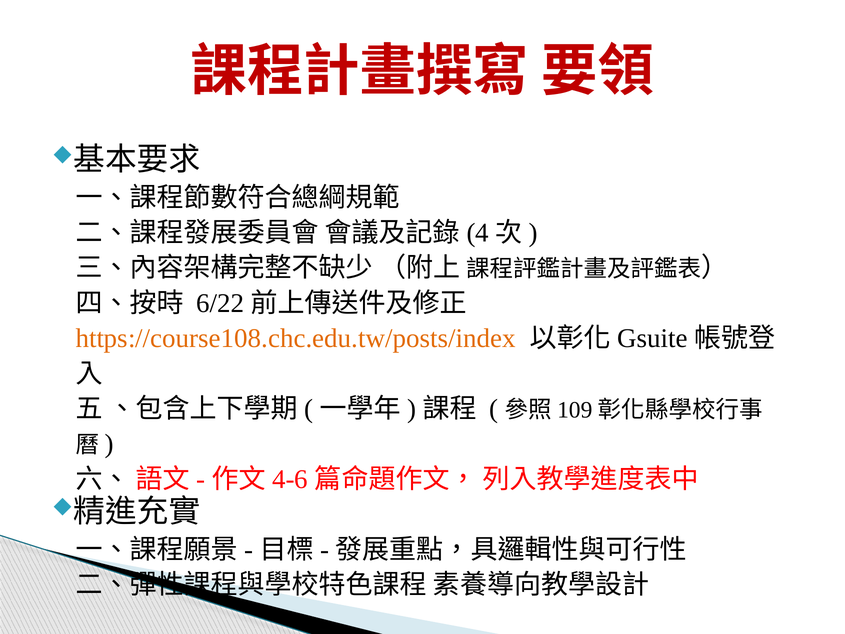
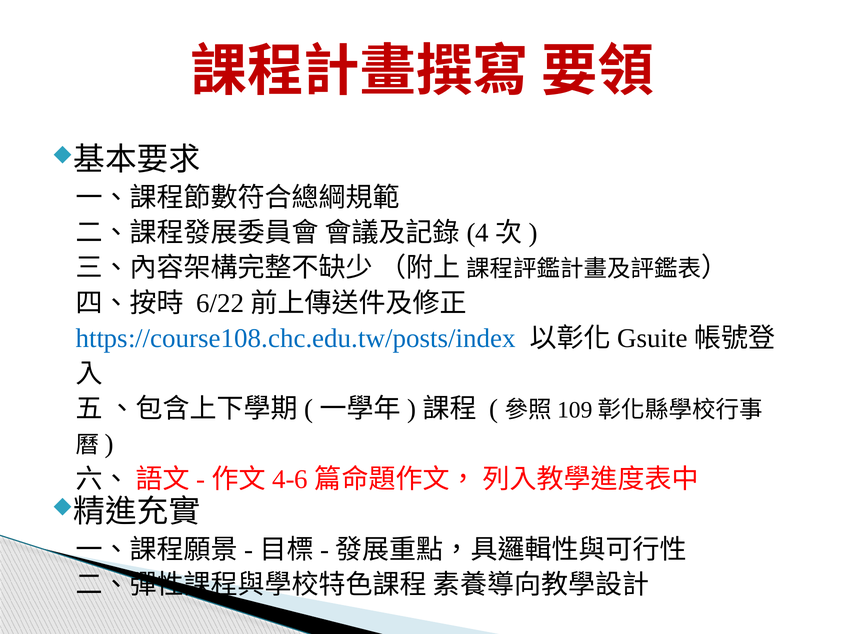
https://course108.chc.edu.tw/posts/index colour: orange -> blue (296, 338)
